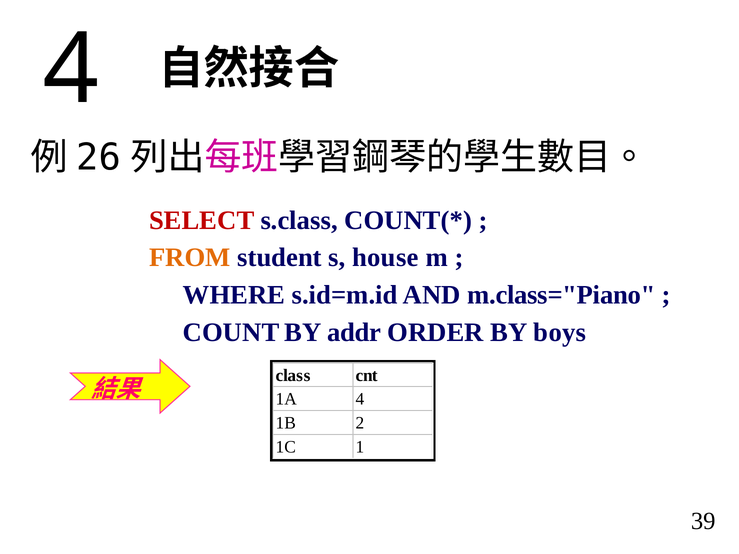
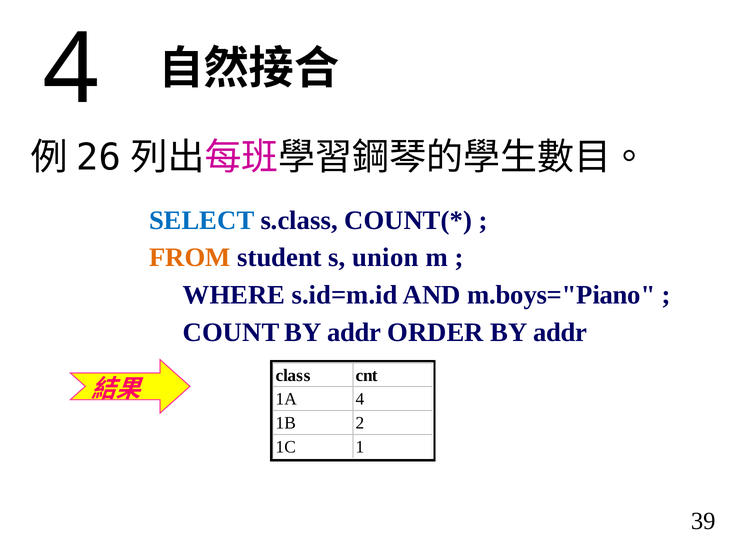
SELECT colour: red -> blue (202, 220)
house: house -> union (385, 258)
m.class="Piano: m.class="Piano -> m.boys="Piano (561, 295)
ORDER BY boys: boys -> addr (560, 332)
